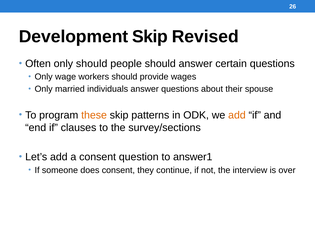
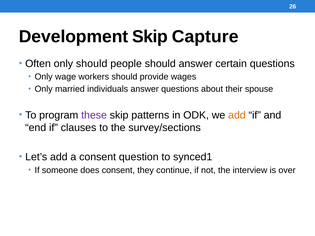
Revised: Revised -> Capture (205, 37)
these colour: orange -> purple (94, 115)
answer1: answer1 -> synced1 (193, 157)
